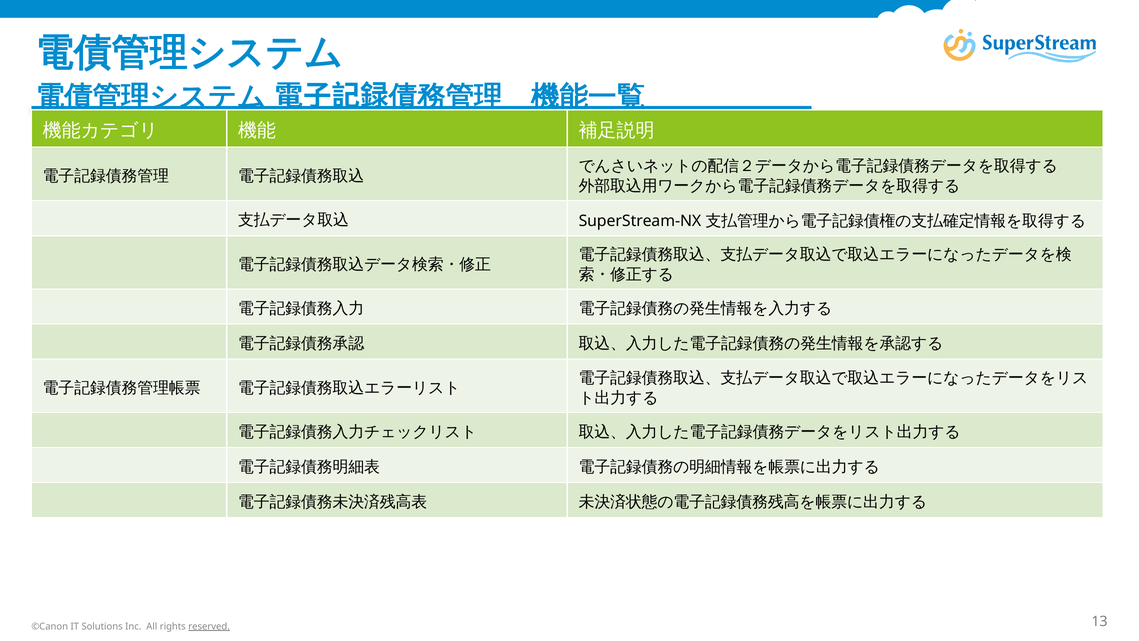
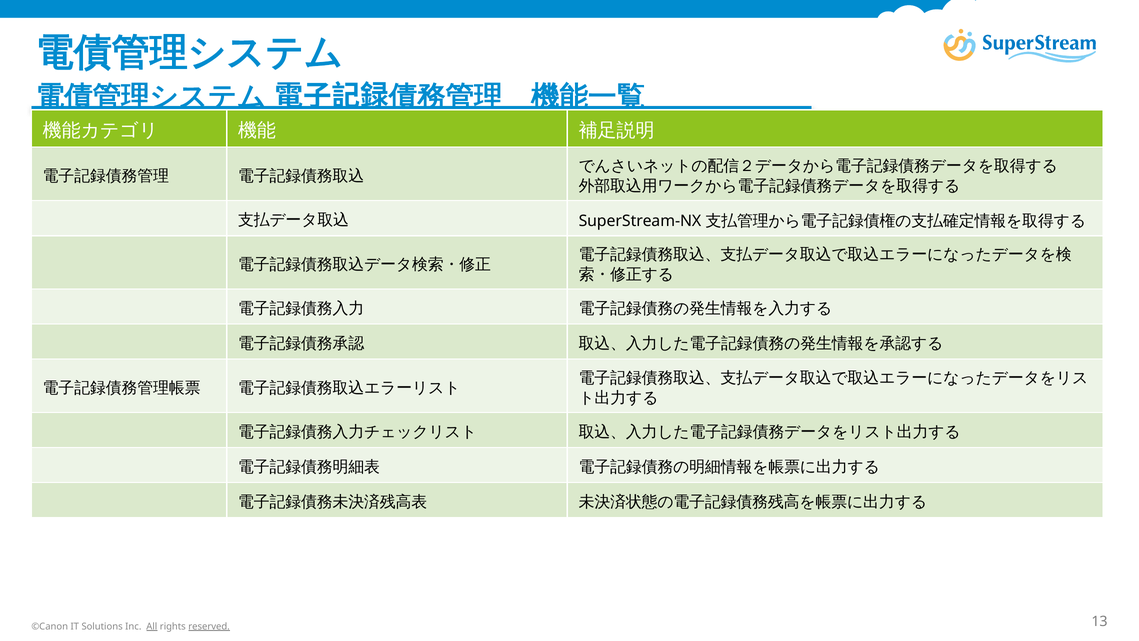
All underline: none -> present (152, 626)
